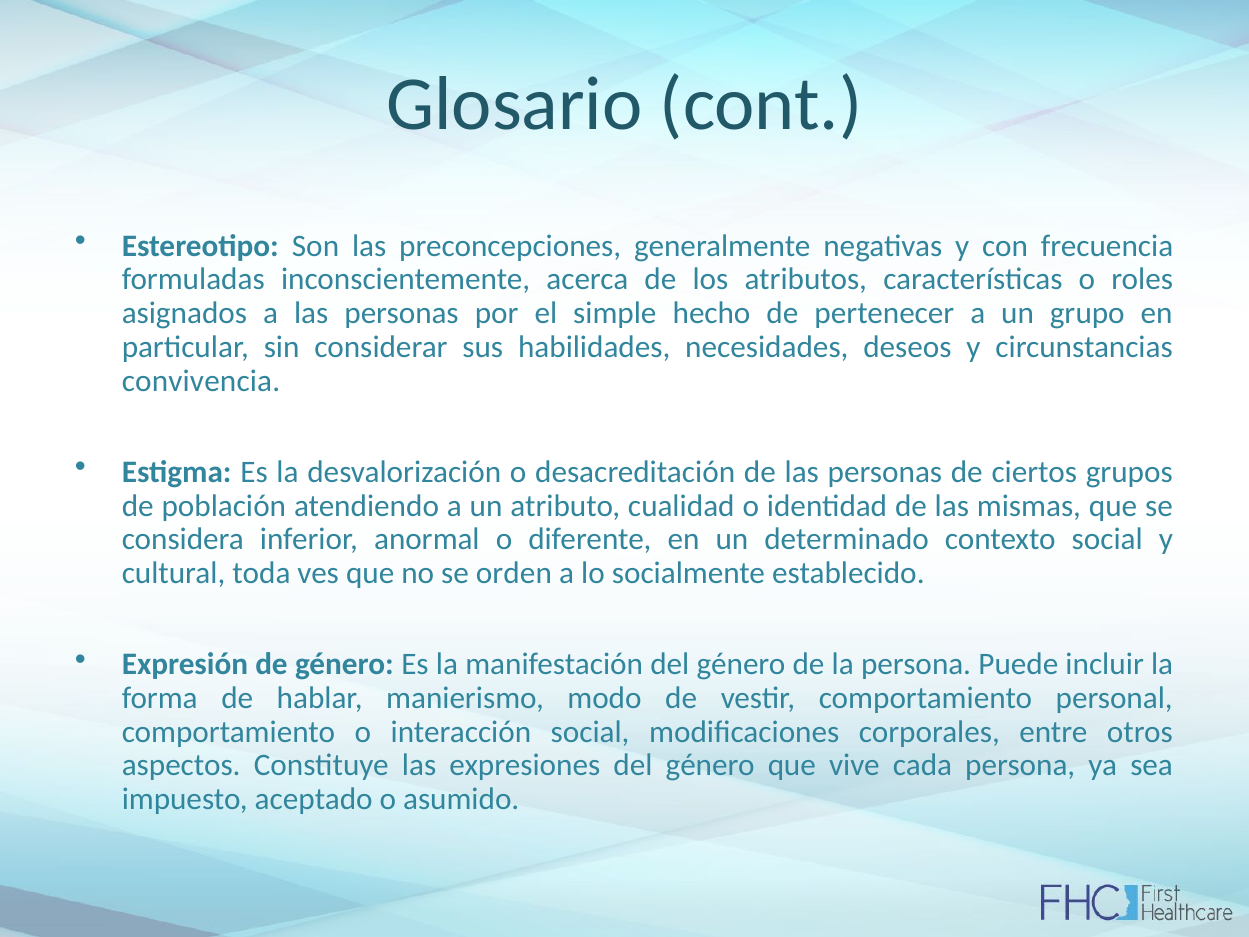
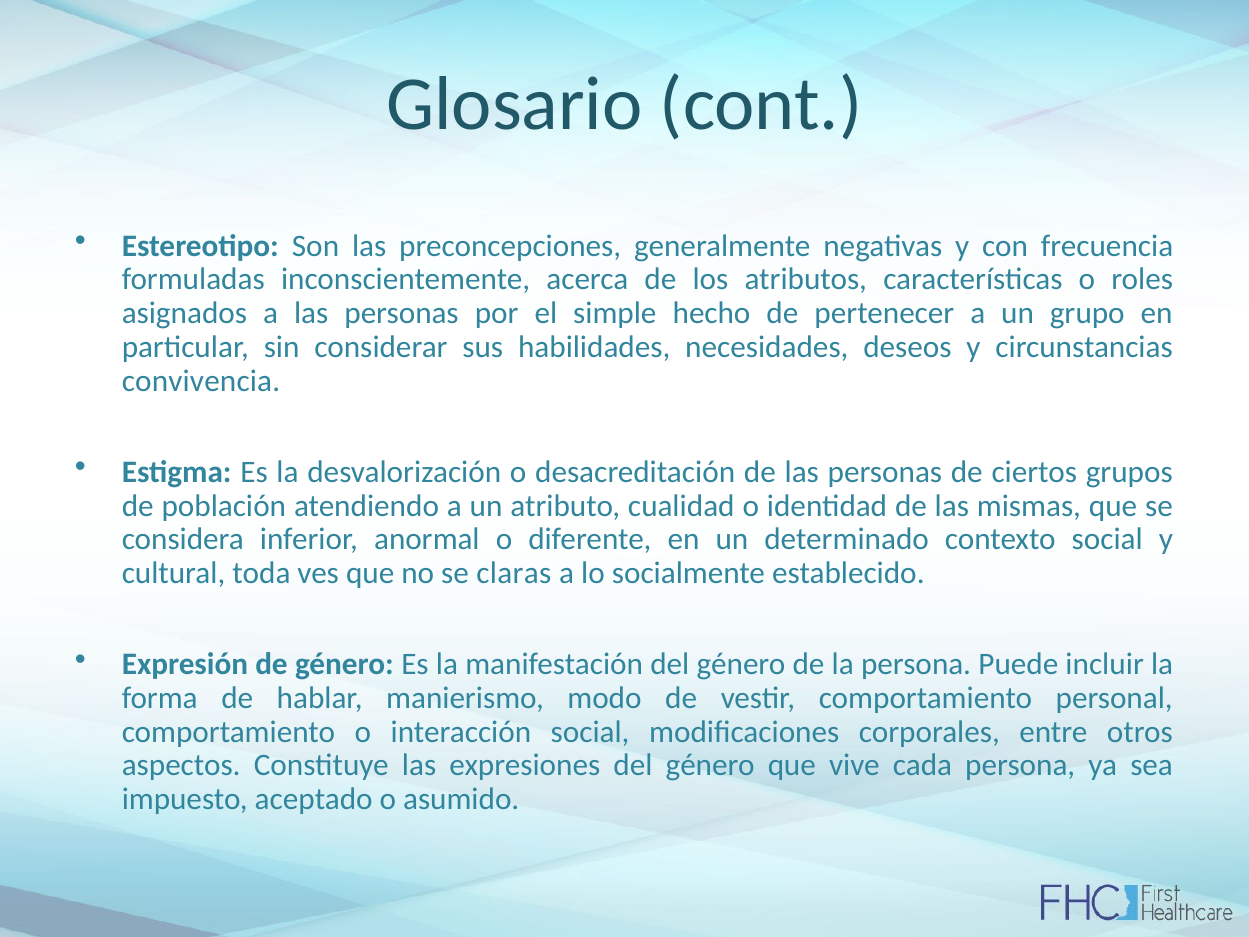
orden: orden -> claras (514, 573)
